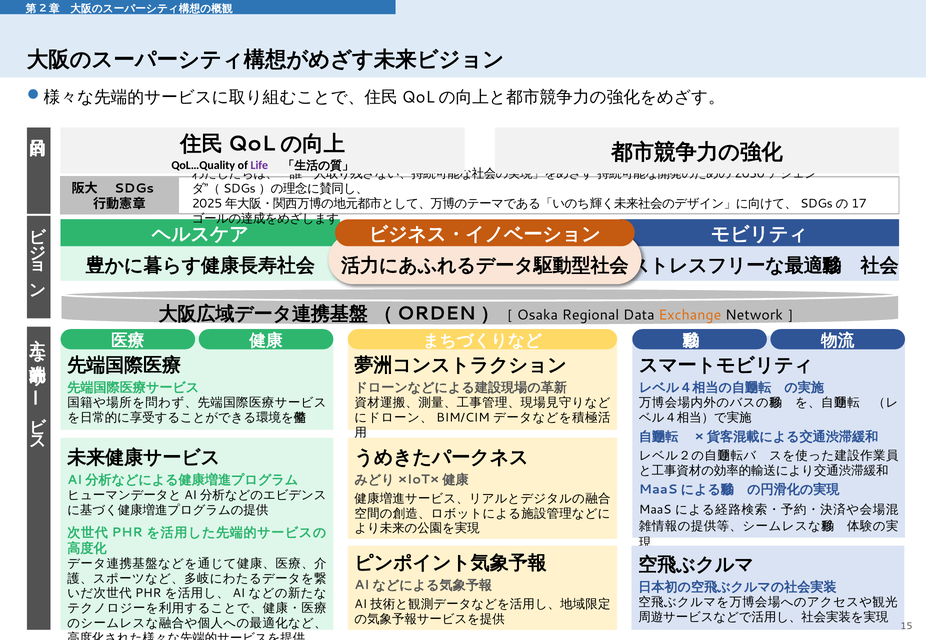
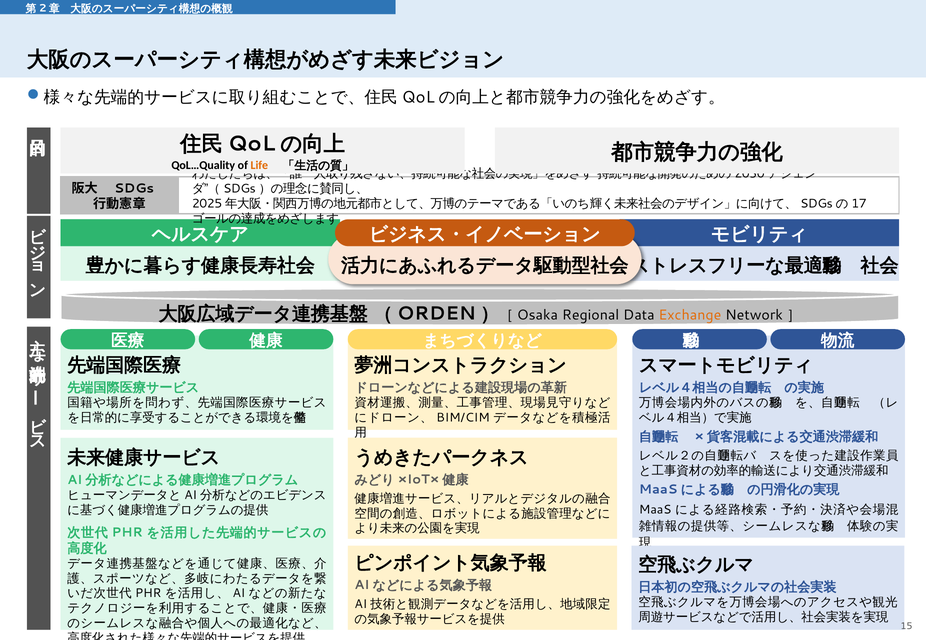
Life colour: purple -> orange (259, 165)
